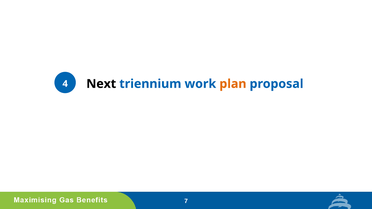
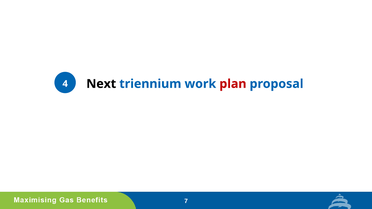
plan colour: orange -> red (233, 84)
